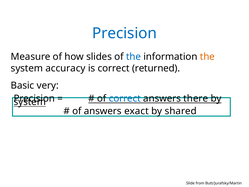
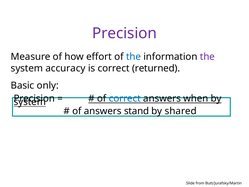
Precision colour: blue -> purple (124, 33)
slides: slides -> effort (99, 57)
the colour: orange -> purple (207, 57)
very: very -> only (48, 85)
there: there -> when (196, 98)
exact: exact -> stand (137, 111)
